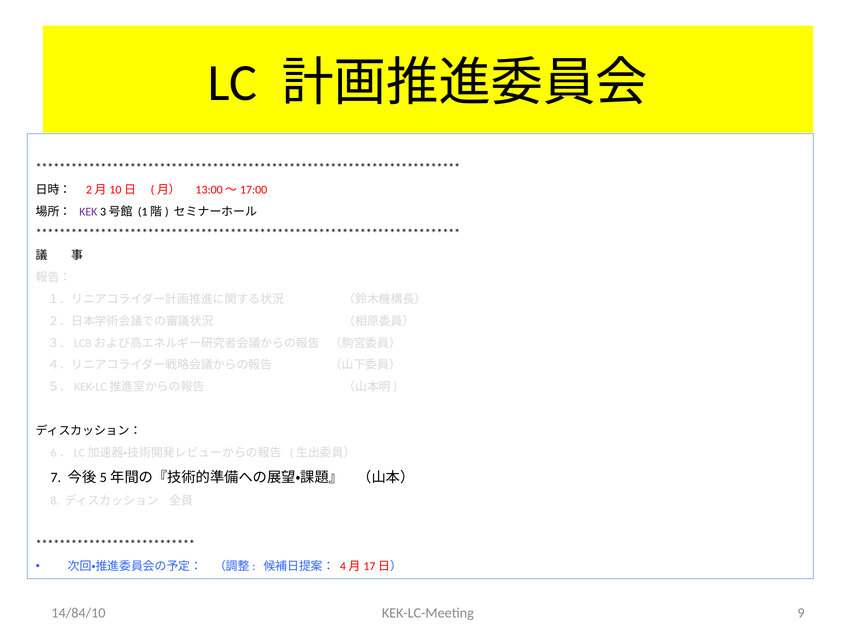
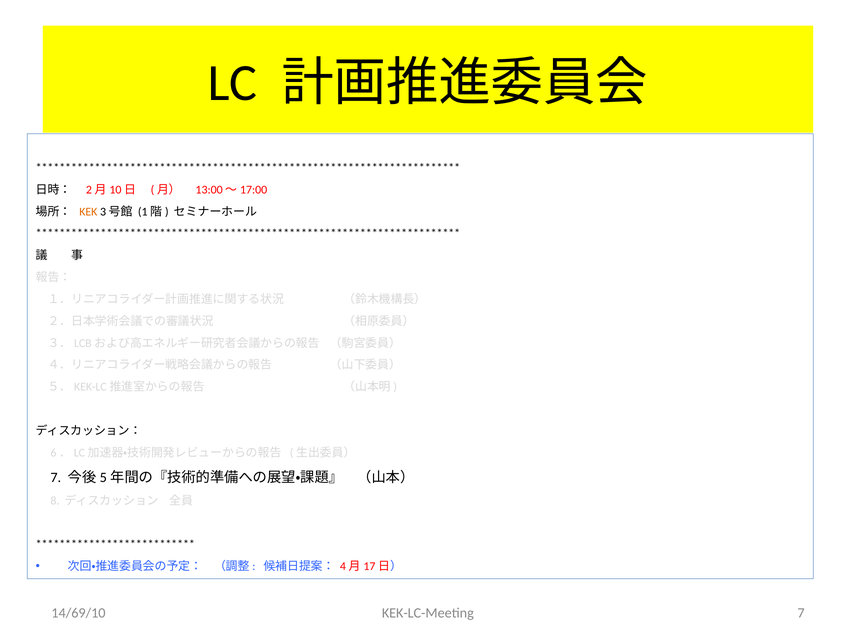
KEK colour: purple -> orange (88, 212)
14/84/10: 14/84/10 -> 14/69/10 (78, 613)
KEK-LC-Meeting 9: 9 -> 7 (801, 613)
